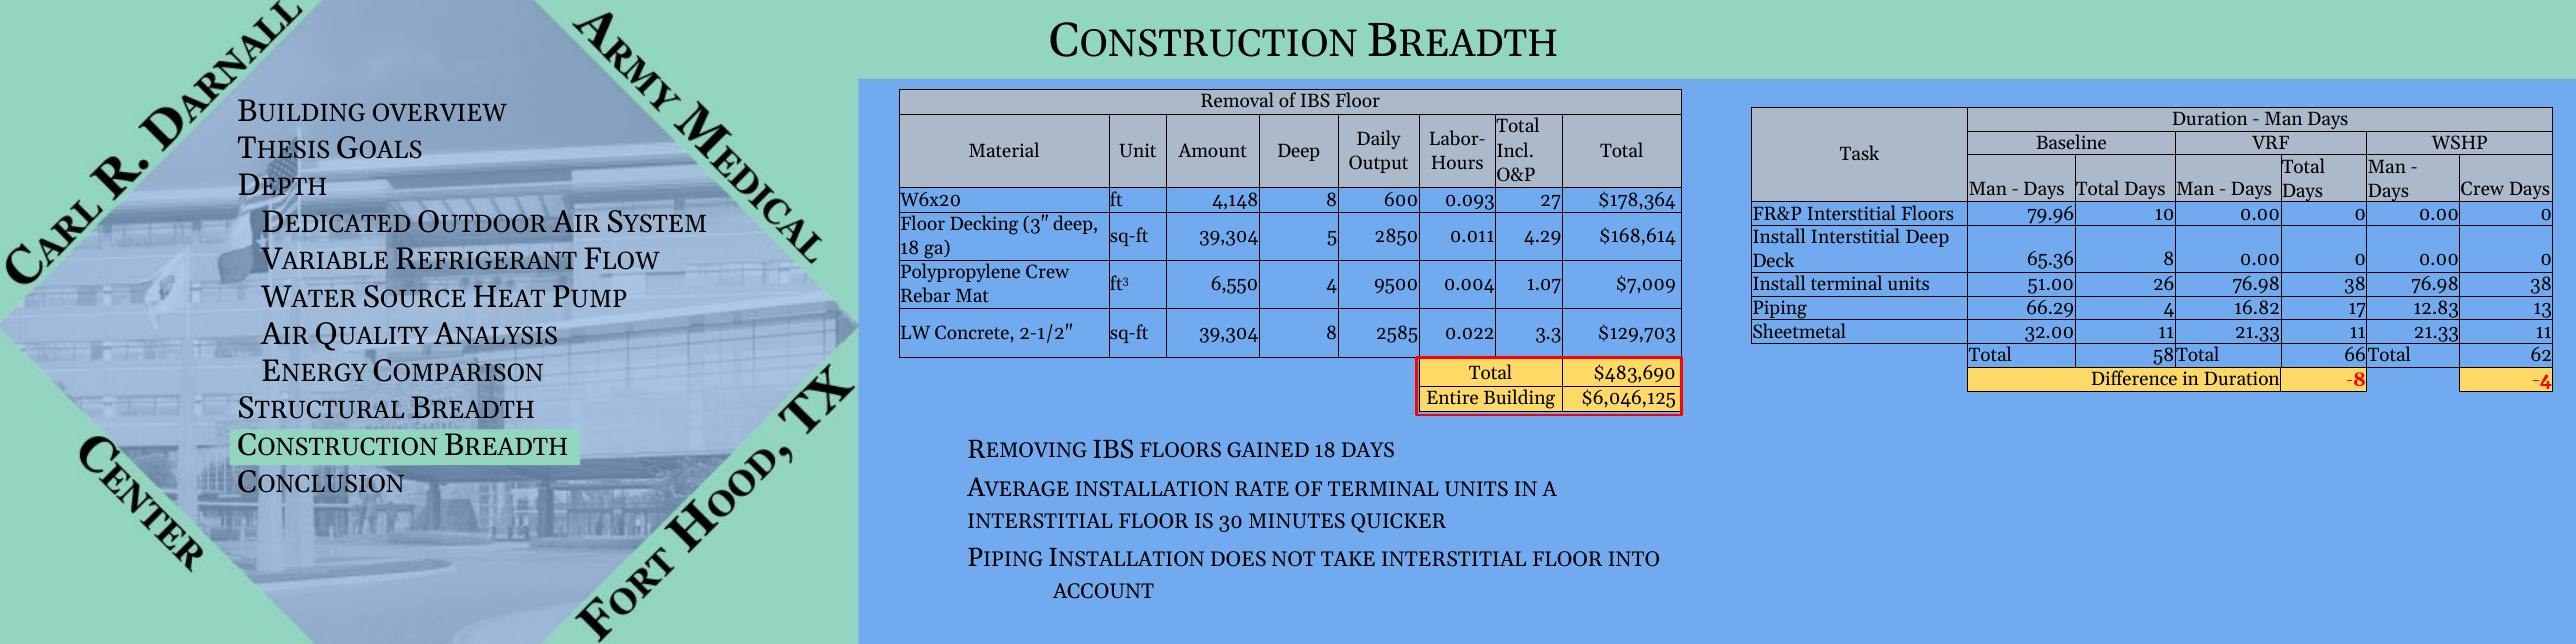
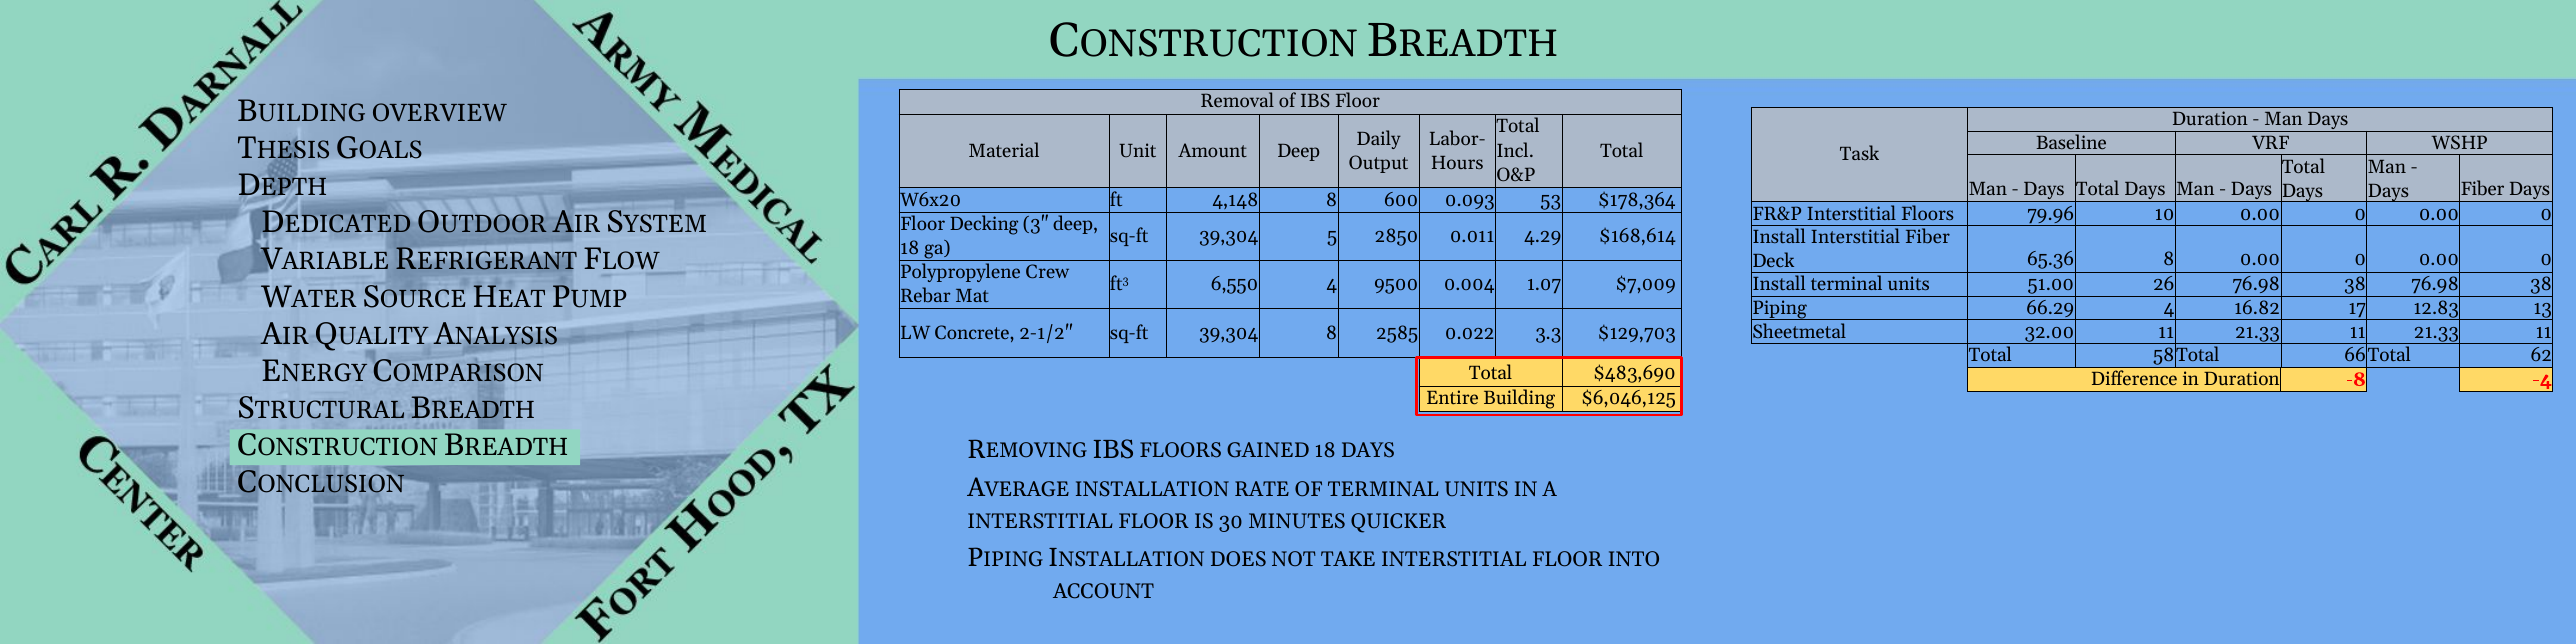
Days Crew: Crew -> Fiber (2482, 189)
27: 27 -> 53 (1551, 200)
Interstitial Deep: Deep -> Fiber (1927, 238)
